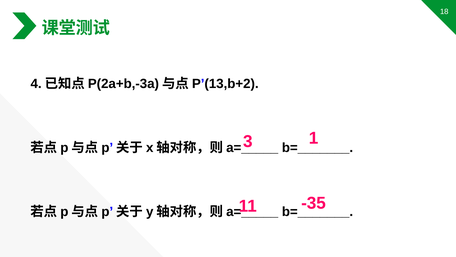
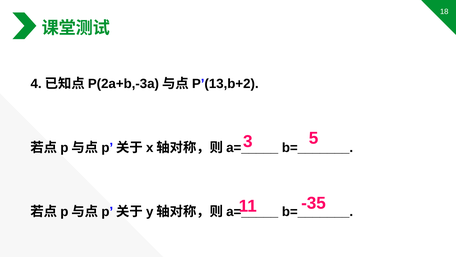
1: 1 -> 5 (314, 138)
